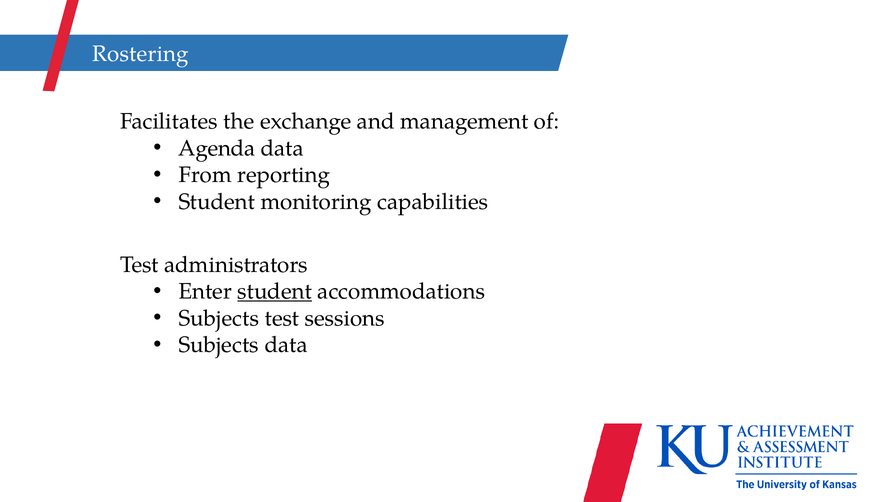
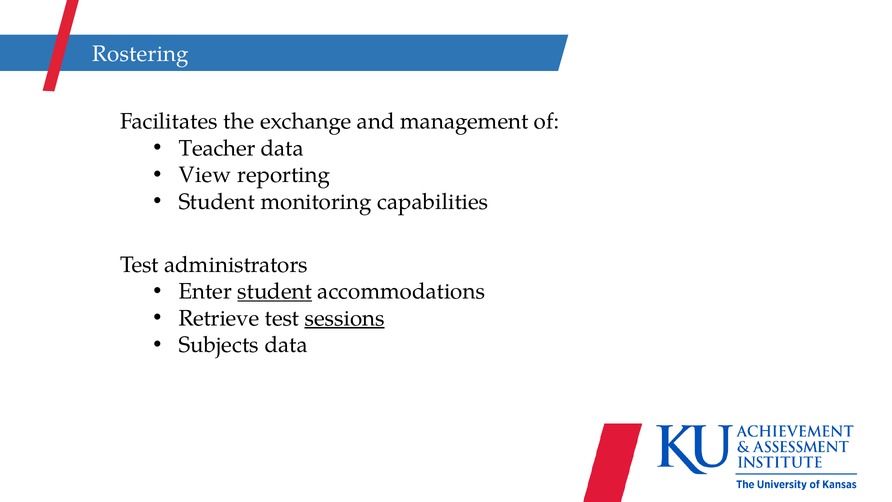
Agenda: Agenda -> Teacher (217, 148)
From: From -> View (205, 175)
Subjects: Subjects -> Retrieve (219, 318)
sessions underline: none -> present (345, 318)
